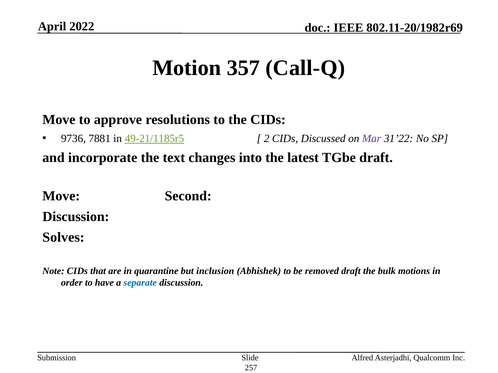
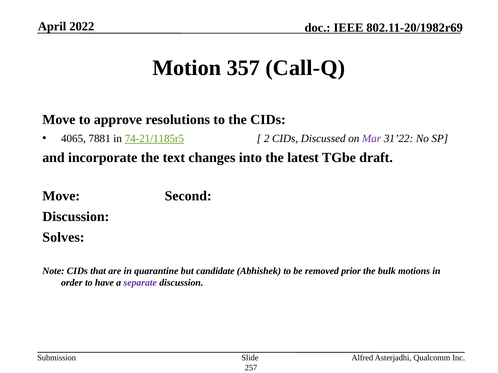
9736: 9736 -> 4065 (73, 139)
49-21/1185r5: 49-21/1185r5 -> 74-21/1185r5 (154, 139)
inclusion: inclusion -> candidate (215, 271)
removed draft: draft -> prior (351, 271)
separate colour: blue -> purple (140, 283)
